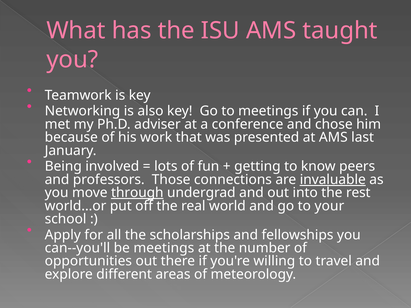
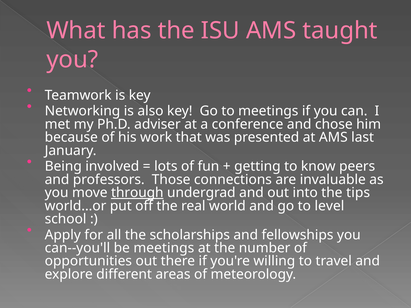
invaluable underline: present -> none (333, 180)
rest: rest -> tips (358, 193)
your: your -> level (329, 206)
